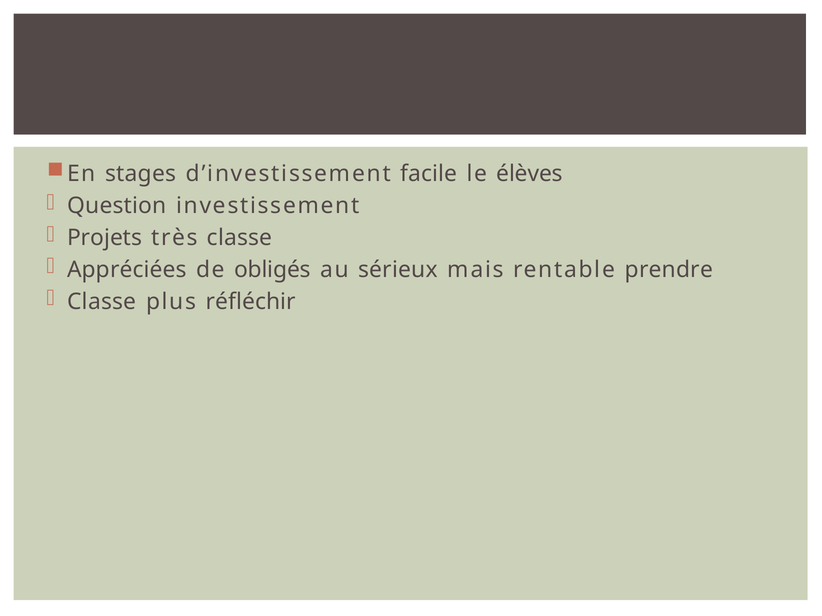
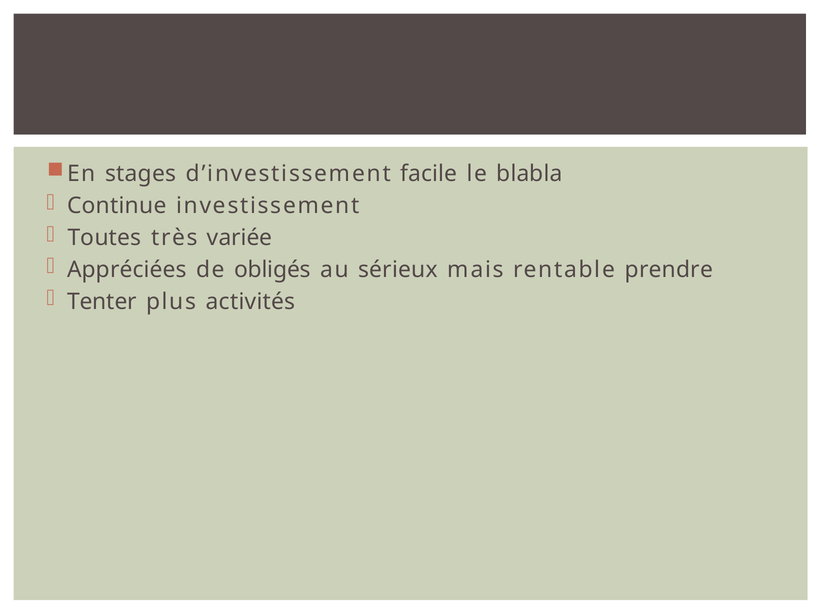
élèves: élèves -> blabla (529, 174)
Question: Question -> Continue (117, 206)
Projets: Projets -> Toutes (104, 238)
très classe: classe -> variée (240, 238)
Classe: Classe -> Tenter (102, 302)
réfléchir: réfléchir -> activités (251, 302)
